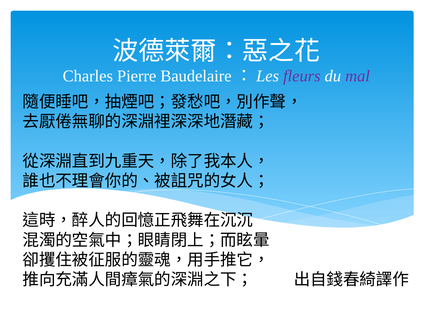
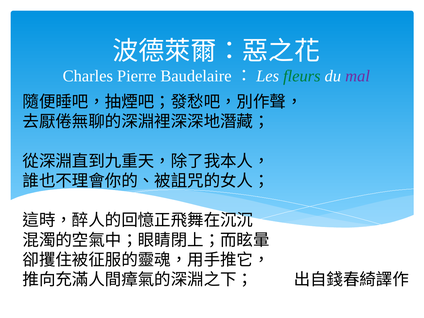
fleurs colour: purple -> green (302, 76)
